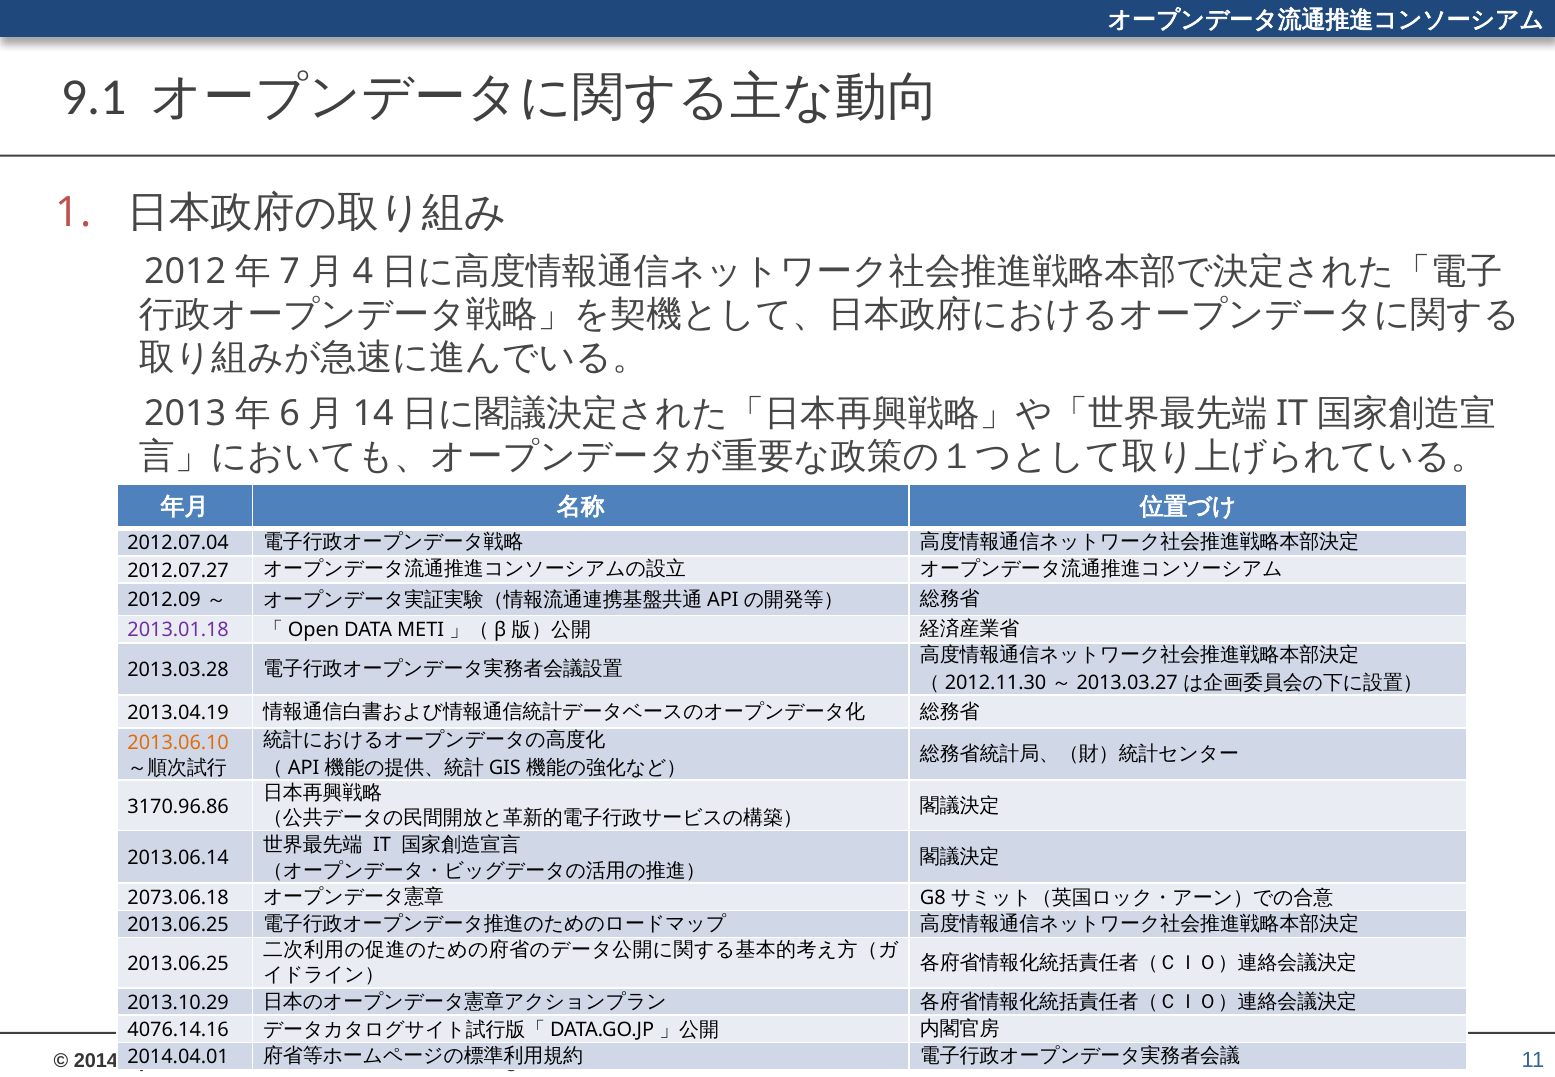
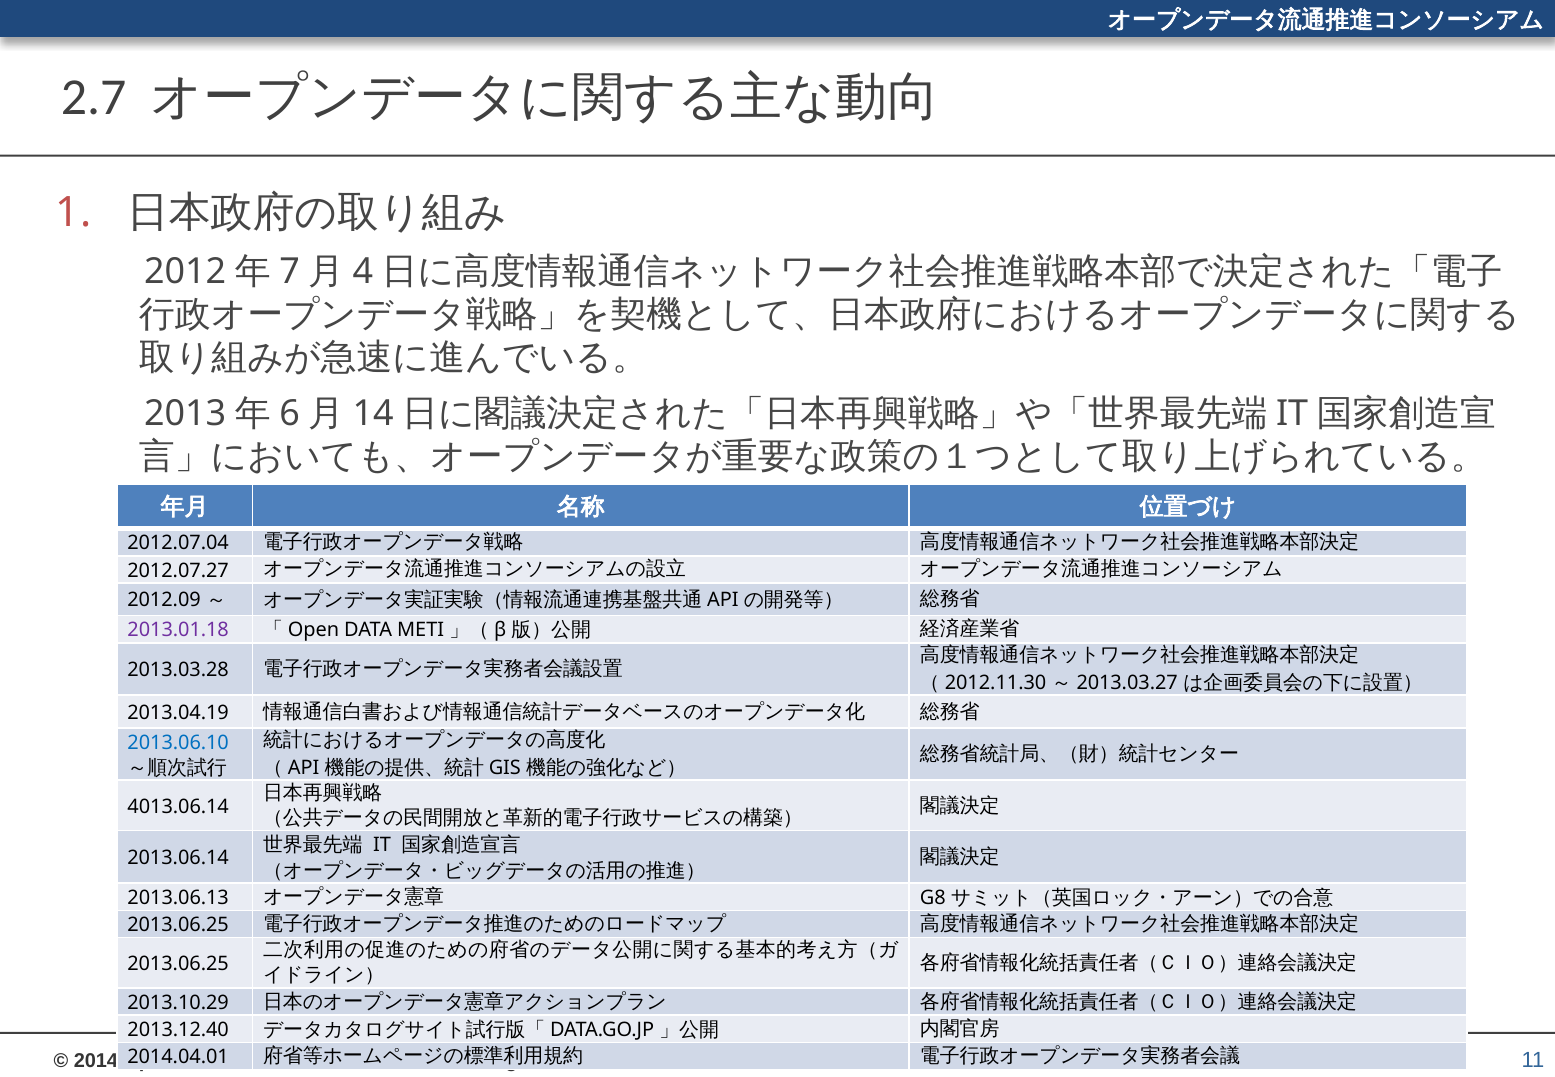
9.1: 9.1 -> 2.7 (94, 97)
2013.06.10 colour: orange -> blue (178, 742)
3170.96.86: 3170.96.86 -> 4013.06.14 (178, 806)
2073.06.18: 2073.06.18 -> 2013.06.13 (178, 898)
4076.14.16: 4076.14.16 -> 2013.12.40 (178, 1030)
